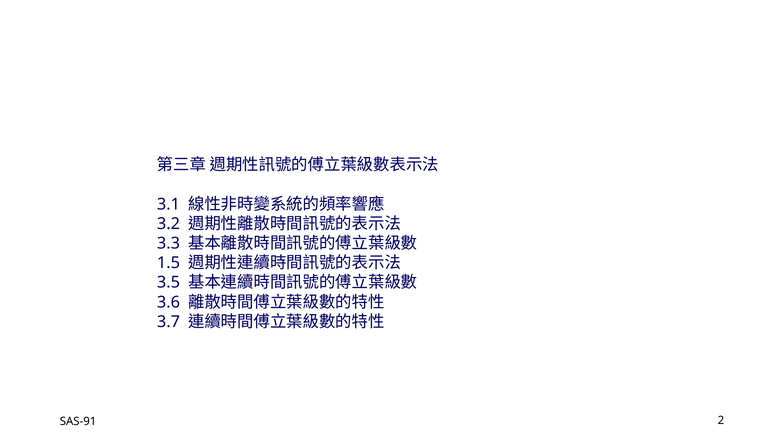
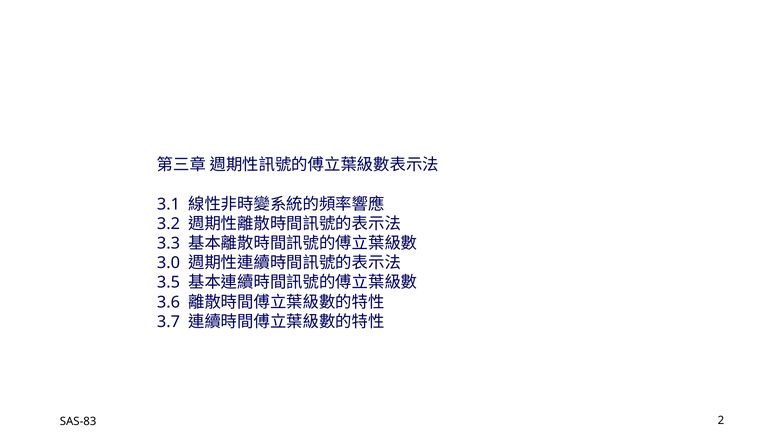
1.5: 1.5 -> 3.0 (169, 263)
SAS-91: SAS-91 -> SAS-83 (78, 421)
